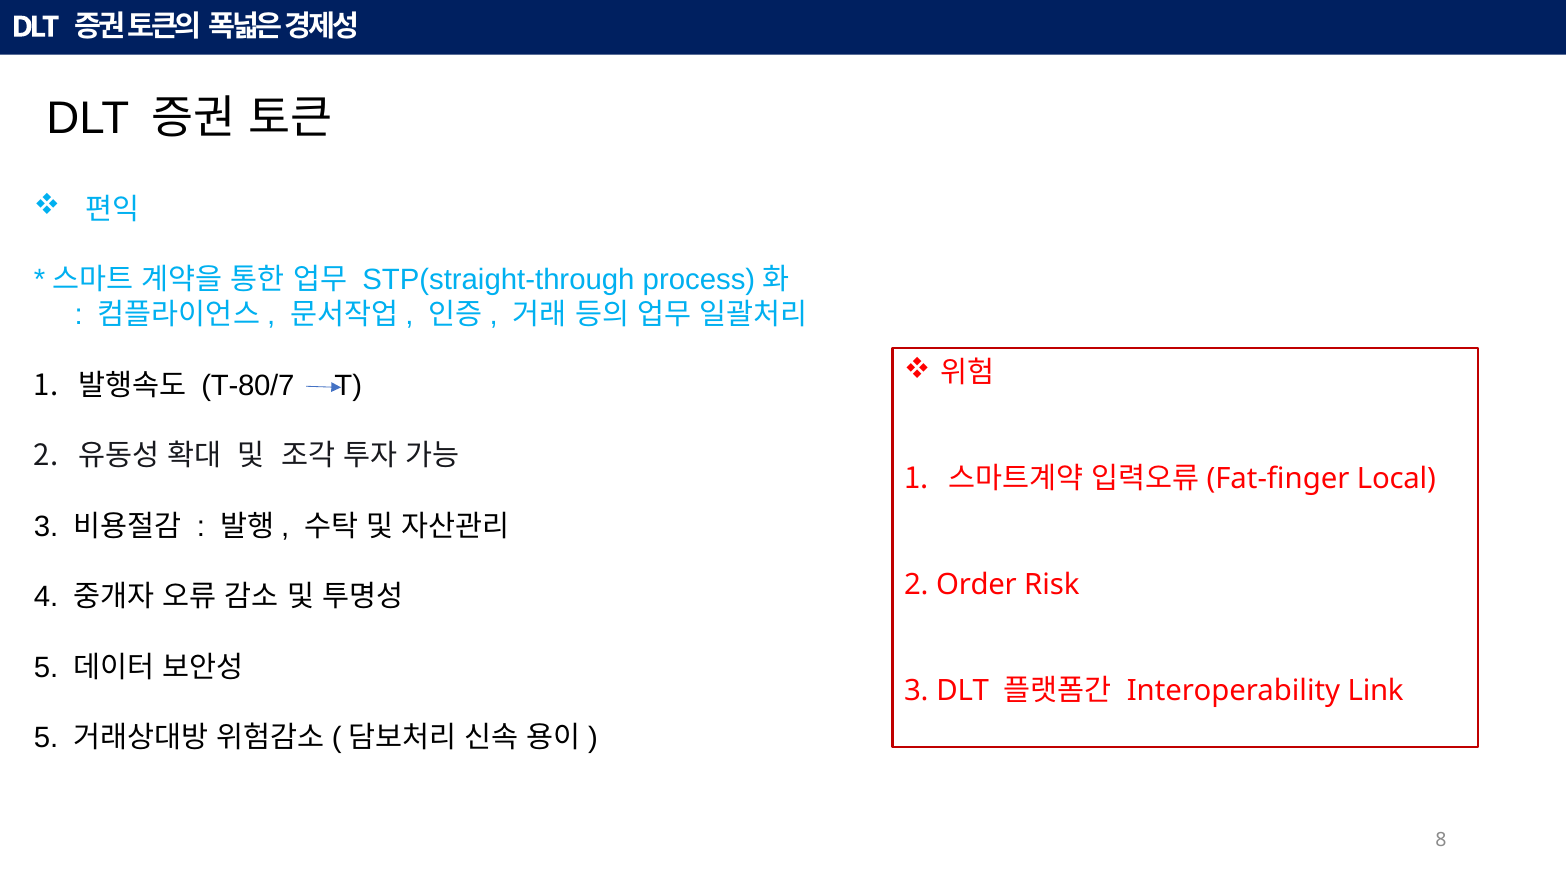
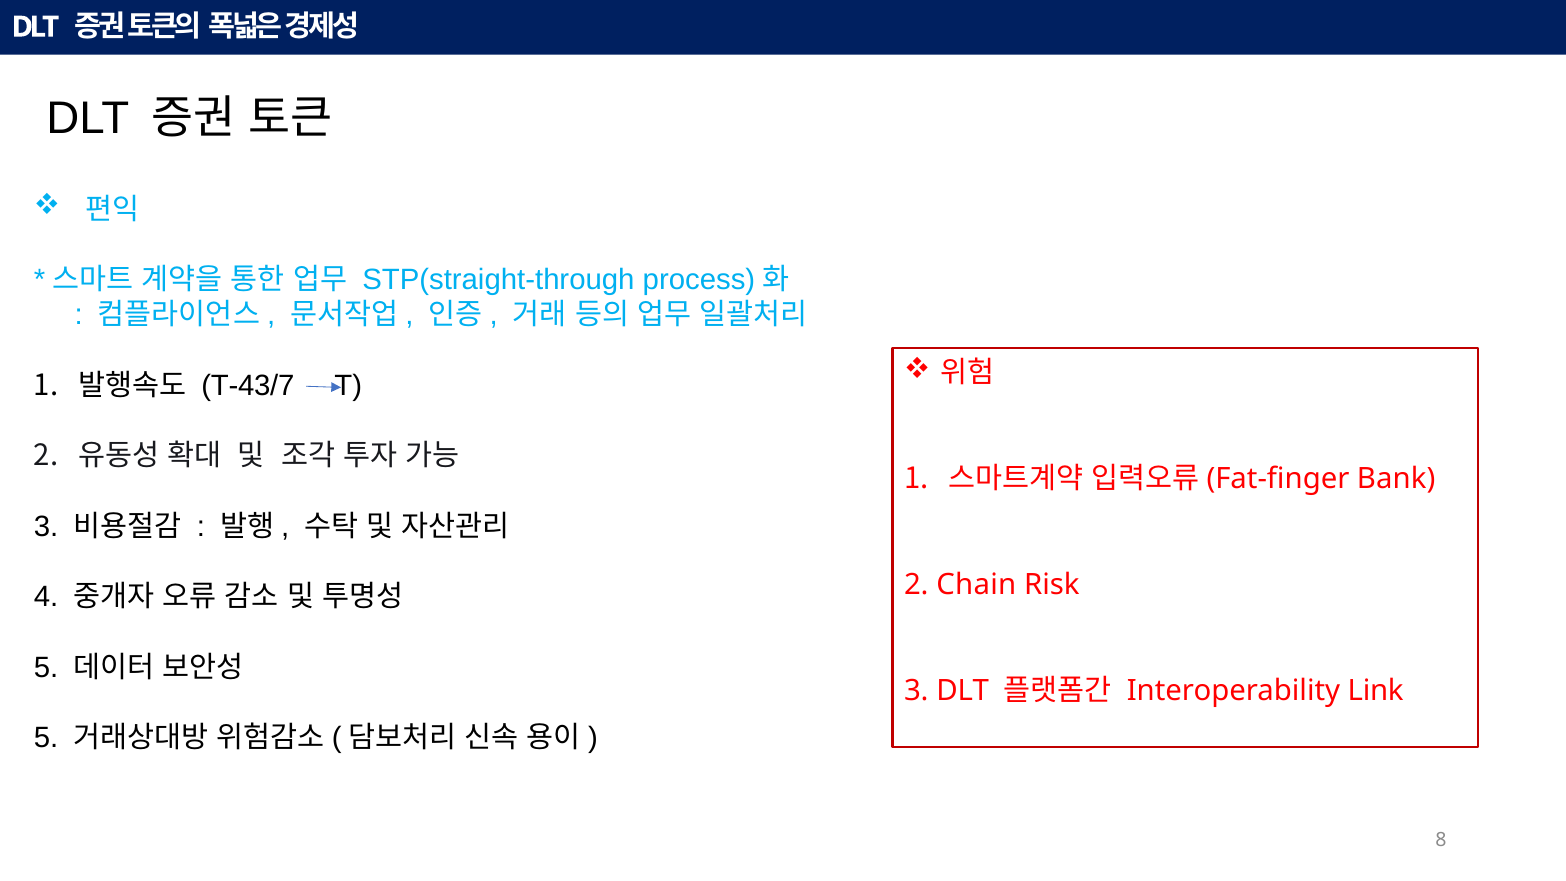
T-80/7: T-80/7 -> T-43/7 (248, 386)
Local: Local -> Bank (1396, 479)
Order: Order -> Chain (976, 585)
